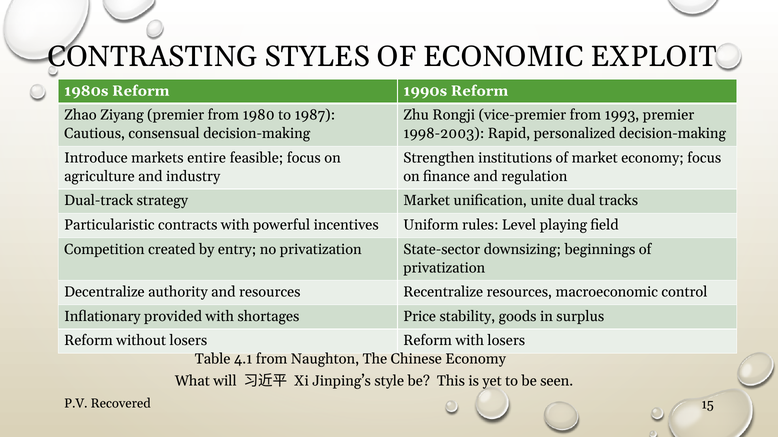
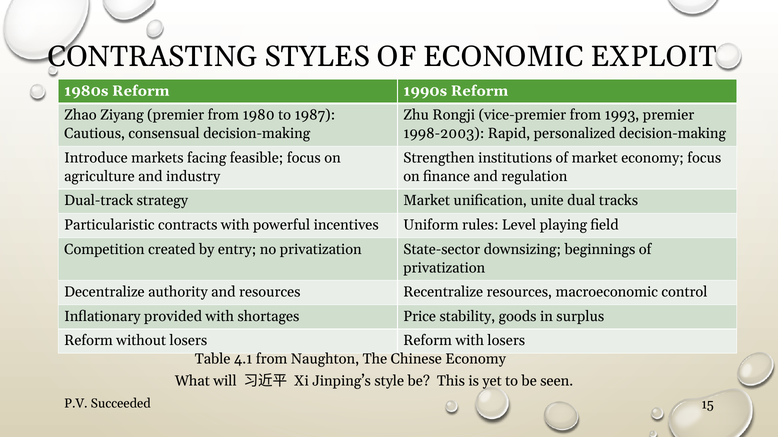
entire: entire -> facing (207, 158)
Recovered: Recovered -> Succeeded (121, 404)
